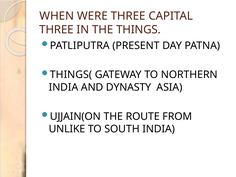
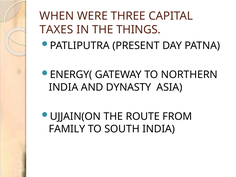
THREE: THREE -> TAXES (56, 30)
THINGS(: THINGS( -> ENERGY( (71, 75)
UNLIKE: UNLIKE -> FAMILY (67, 129)
